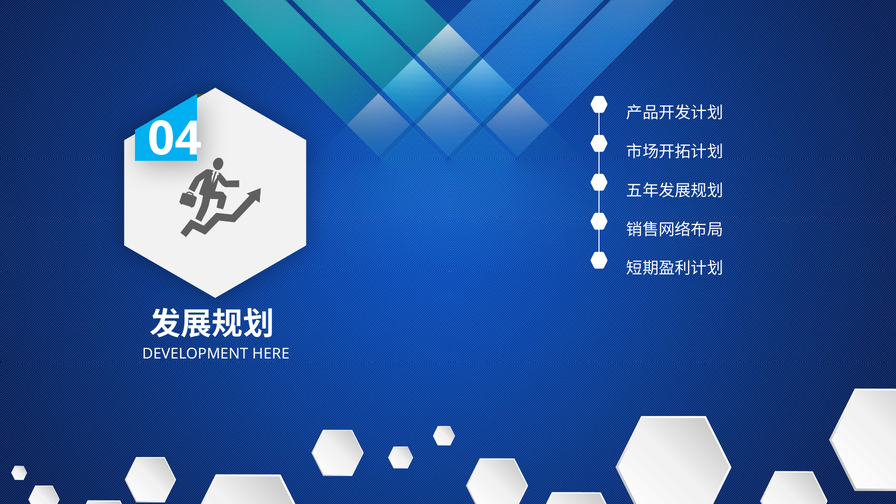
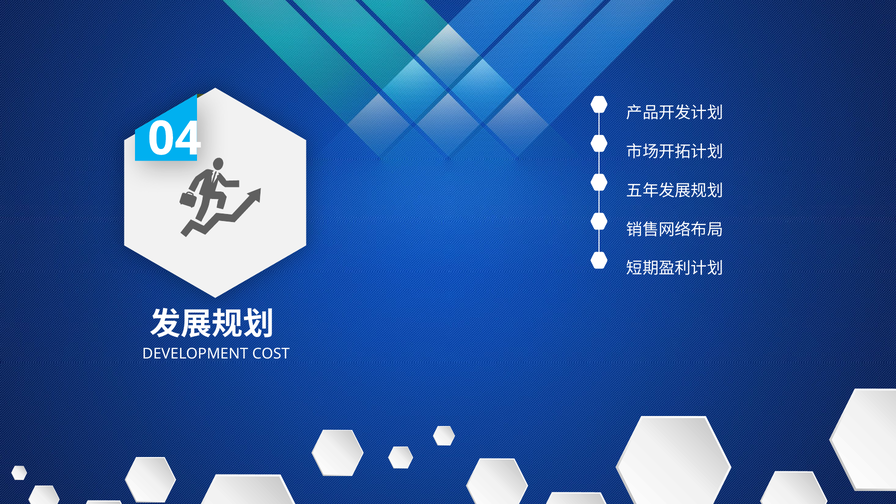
HERE: HERE -> COST (271, 354)
